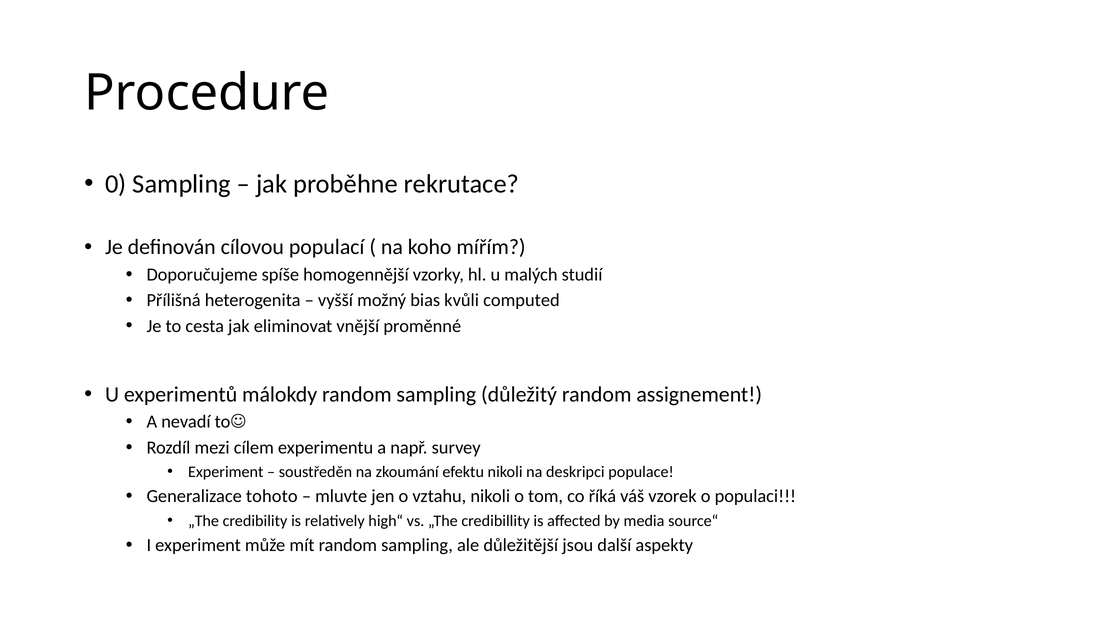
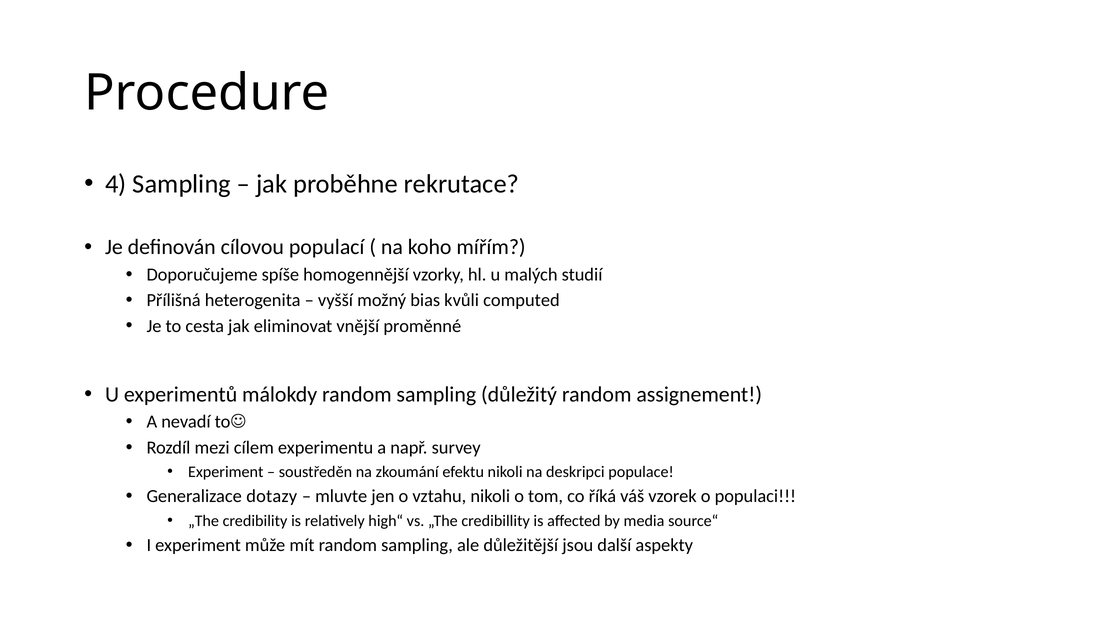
0: 0 -> 4 (116, 184)
tohoto: tohoto -> dotazy (272, 496)
